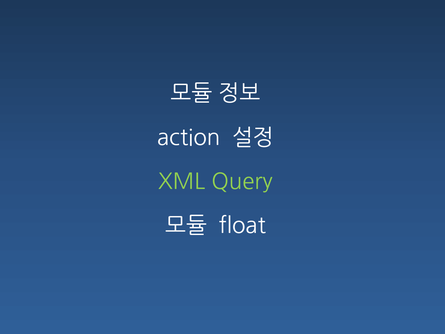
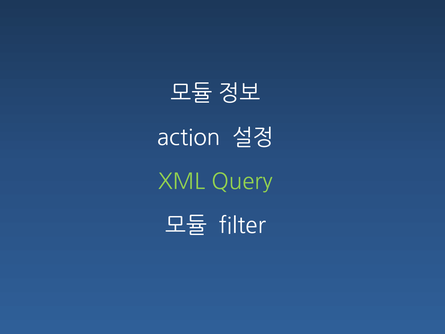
float: float -> filter (242, 226)
